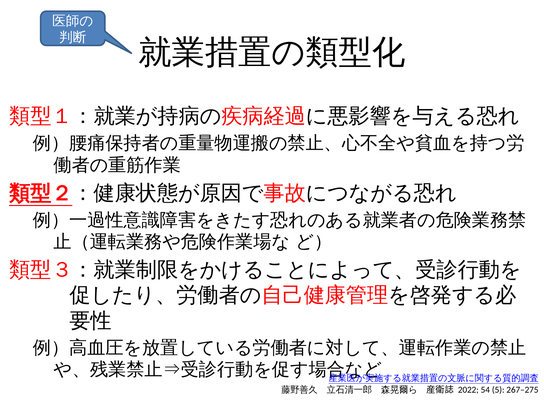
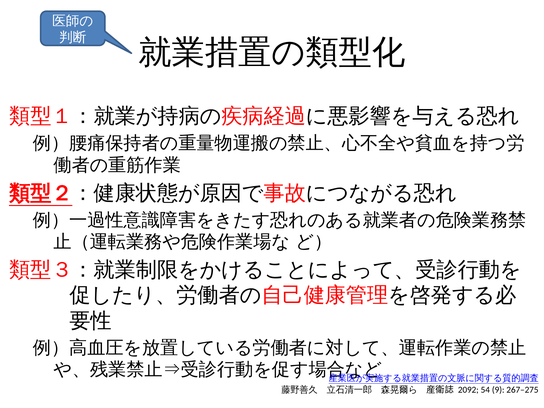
2022: 2022 -> 2092 (468, 390)
5: 5 -> 9 (498, 390)
